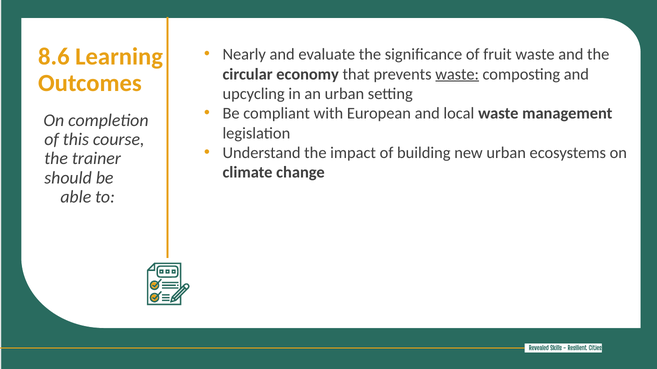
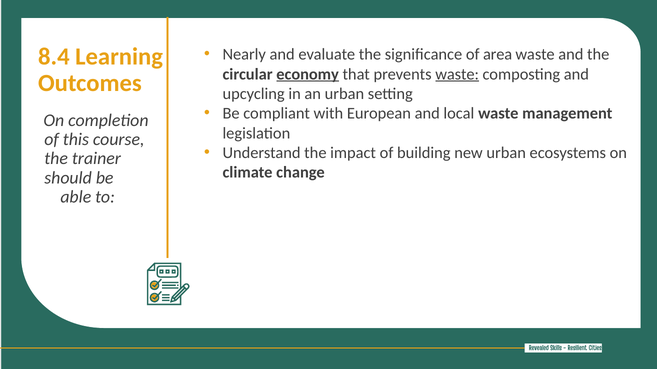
fruit: fruit -> area (498, 55)
8.6: 8.6 -> 8.4 (54, 57)
economy underline: none -> present (308, 74)
